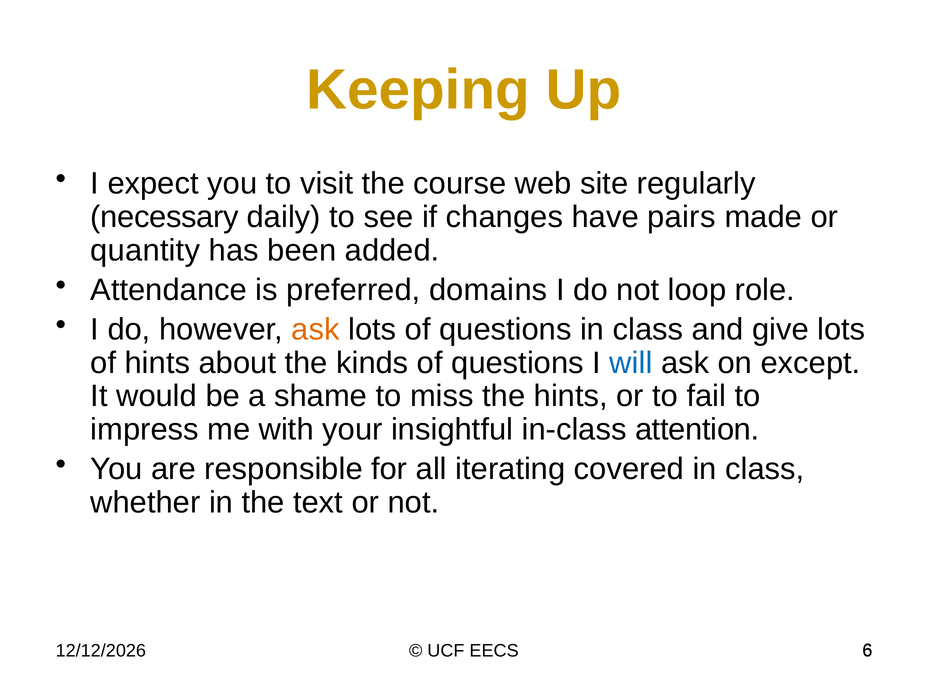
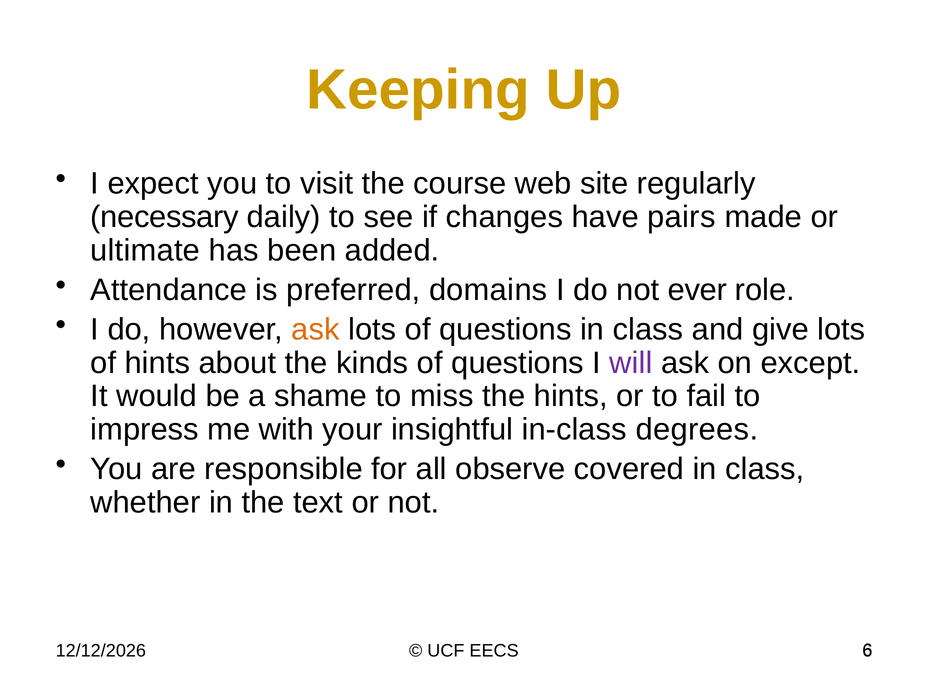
quantity: quantity -> ultimate (145, 250)
loop: loop -> ever (697, 290)
will colour: blue -> purple (631, 363)
attention: attention -> degrees (697, 430)
iterating: iterating -> observe (510, 469)
